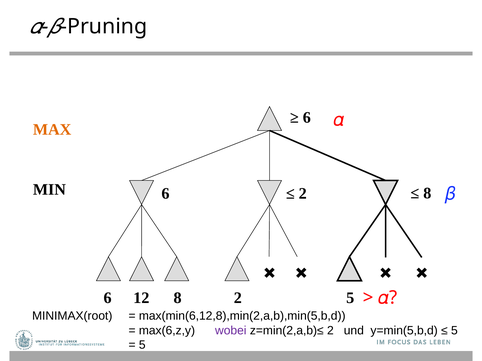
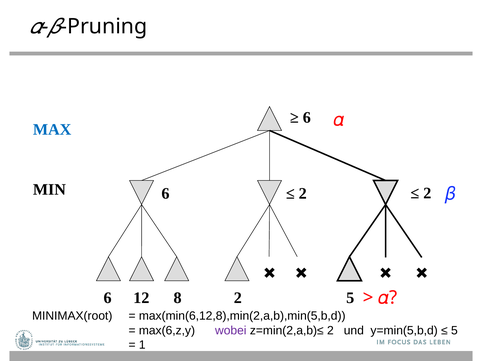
MAX colour: orange -> blue (52, 130)
8: 8 -> 2 (427, 194)
5: 5 -> 1 (142, 345)
